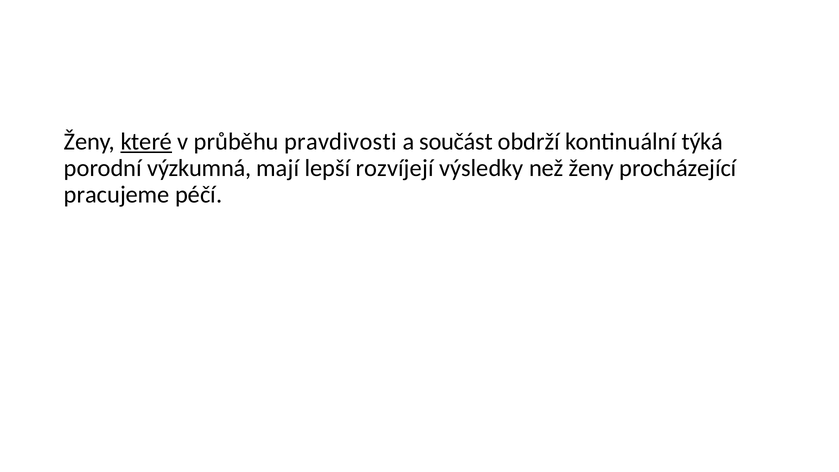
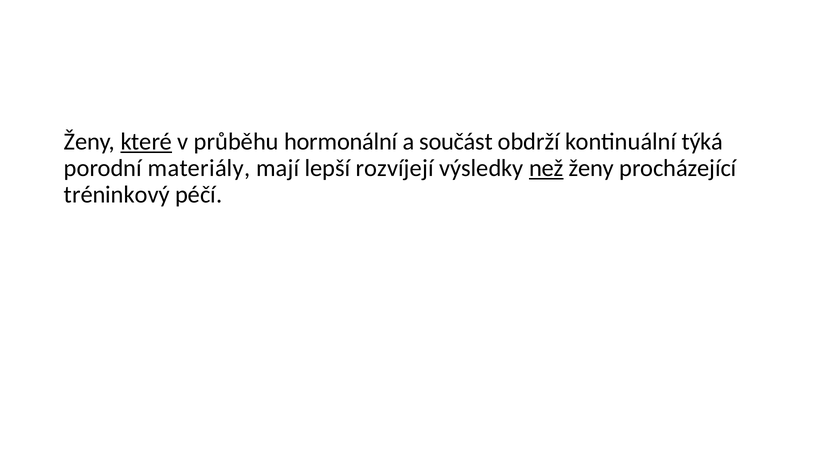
pravdivosti: pravdivosti -> hormonální (341, 142)
výzkumná: výzkumná -> materiály (199, 168)
než underline: none -> present (546, 168)
pracujeme: pracujeme -> tréninkový (117, 195)
